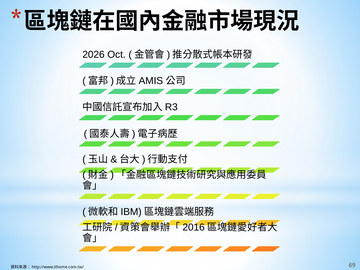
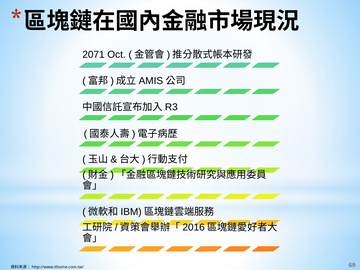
2026: 2026 -> 2071 (93, 54)
